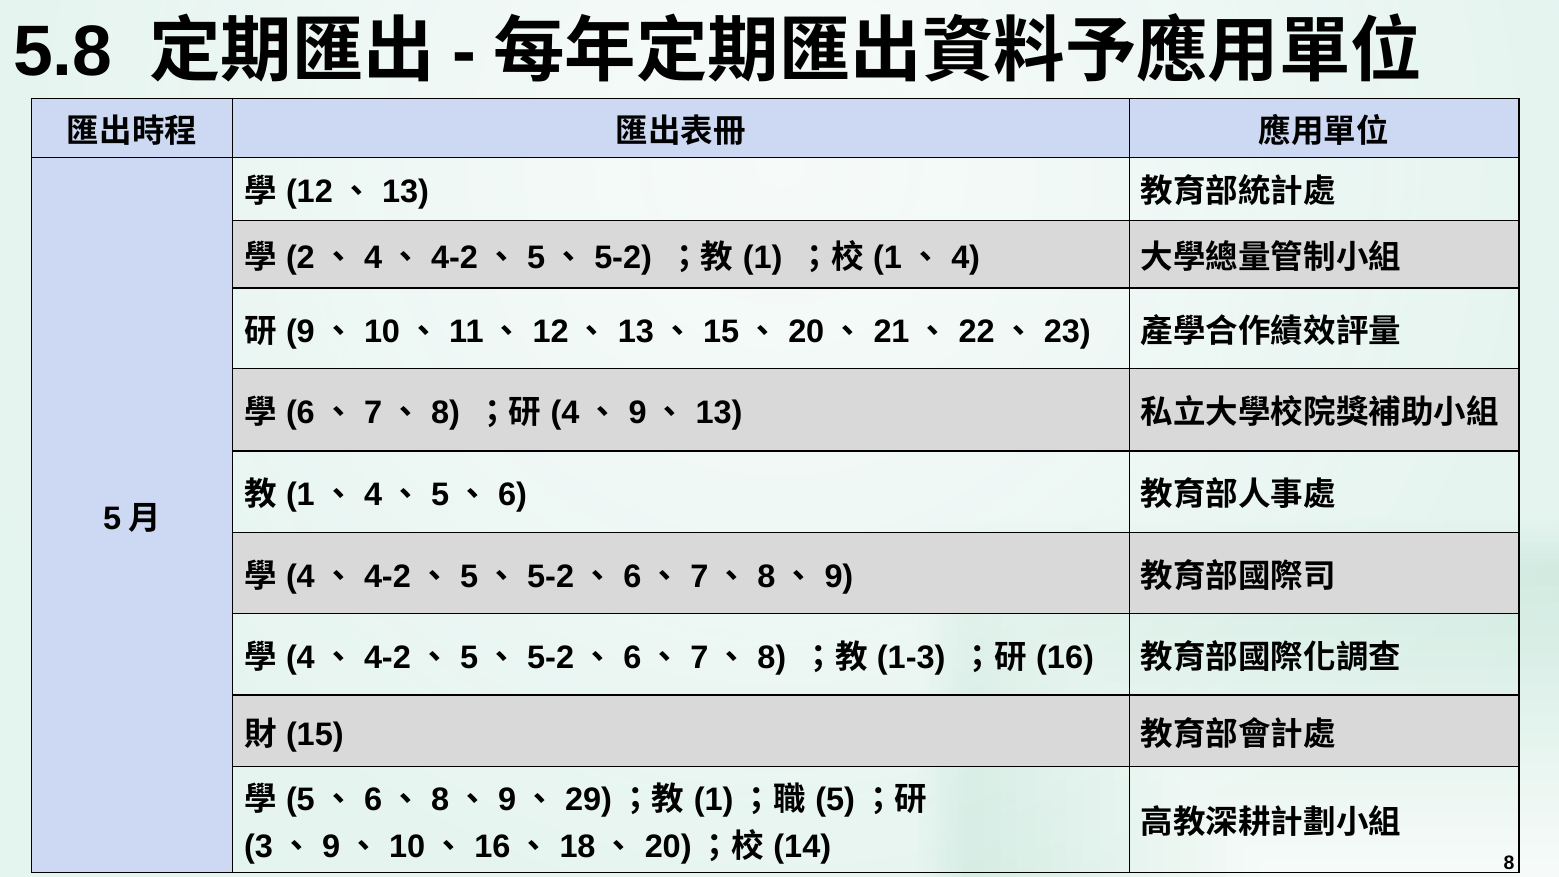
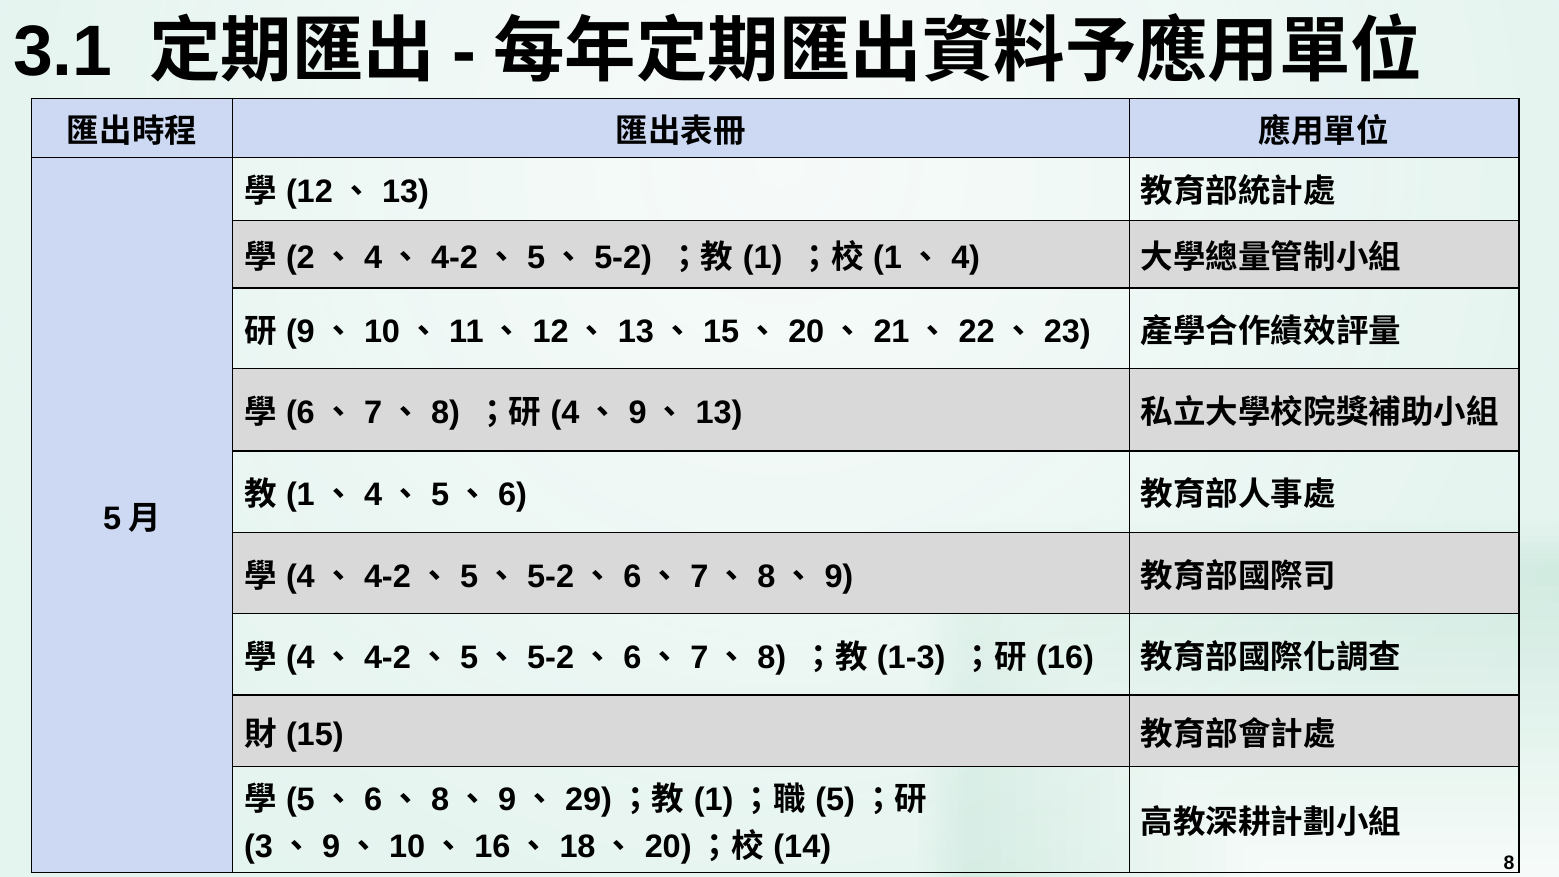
5.8: 5.8 -> 3.1 (63, 52)
